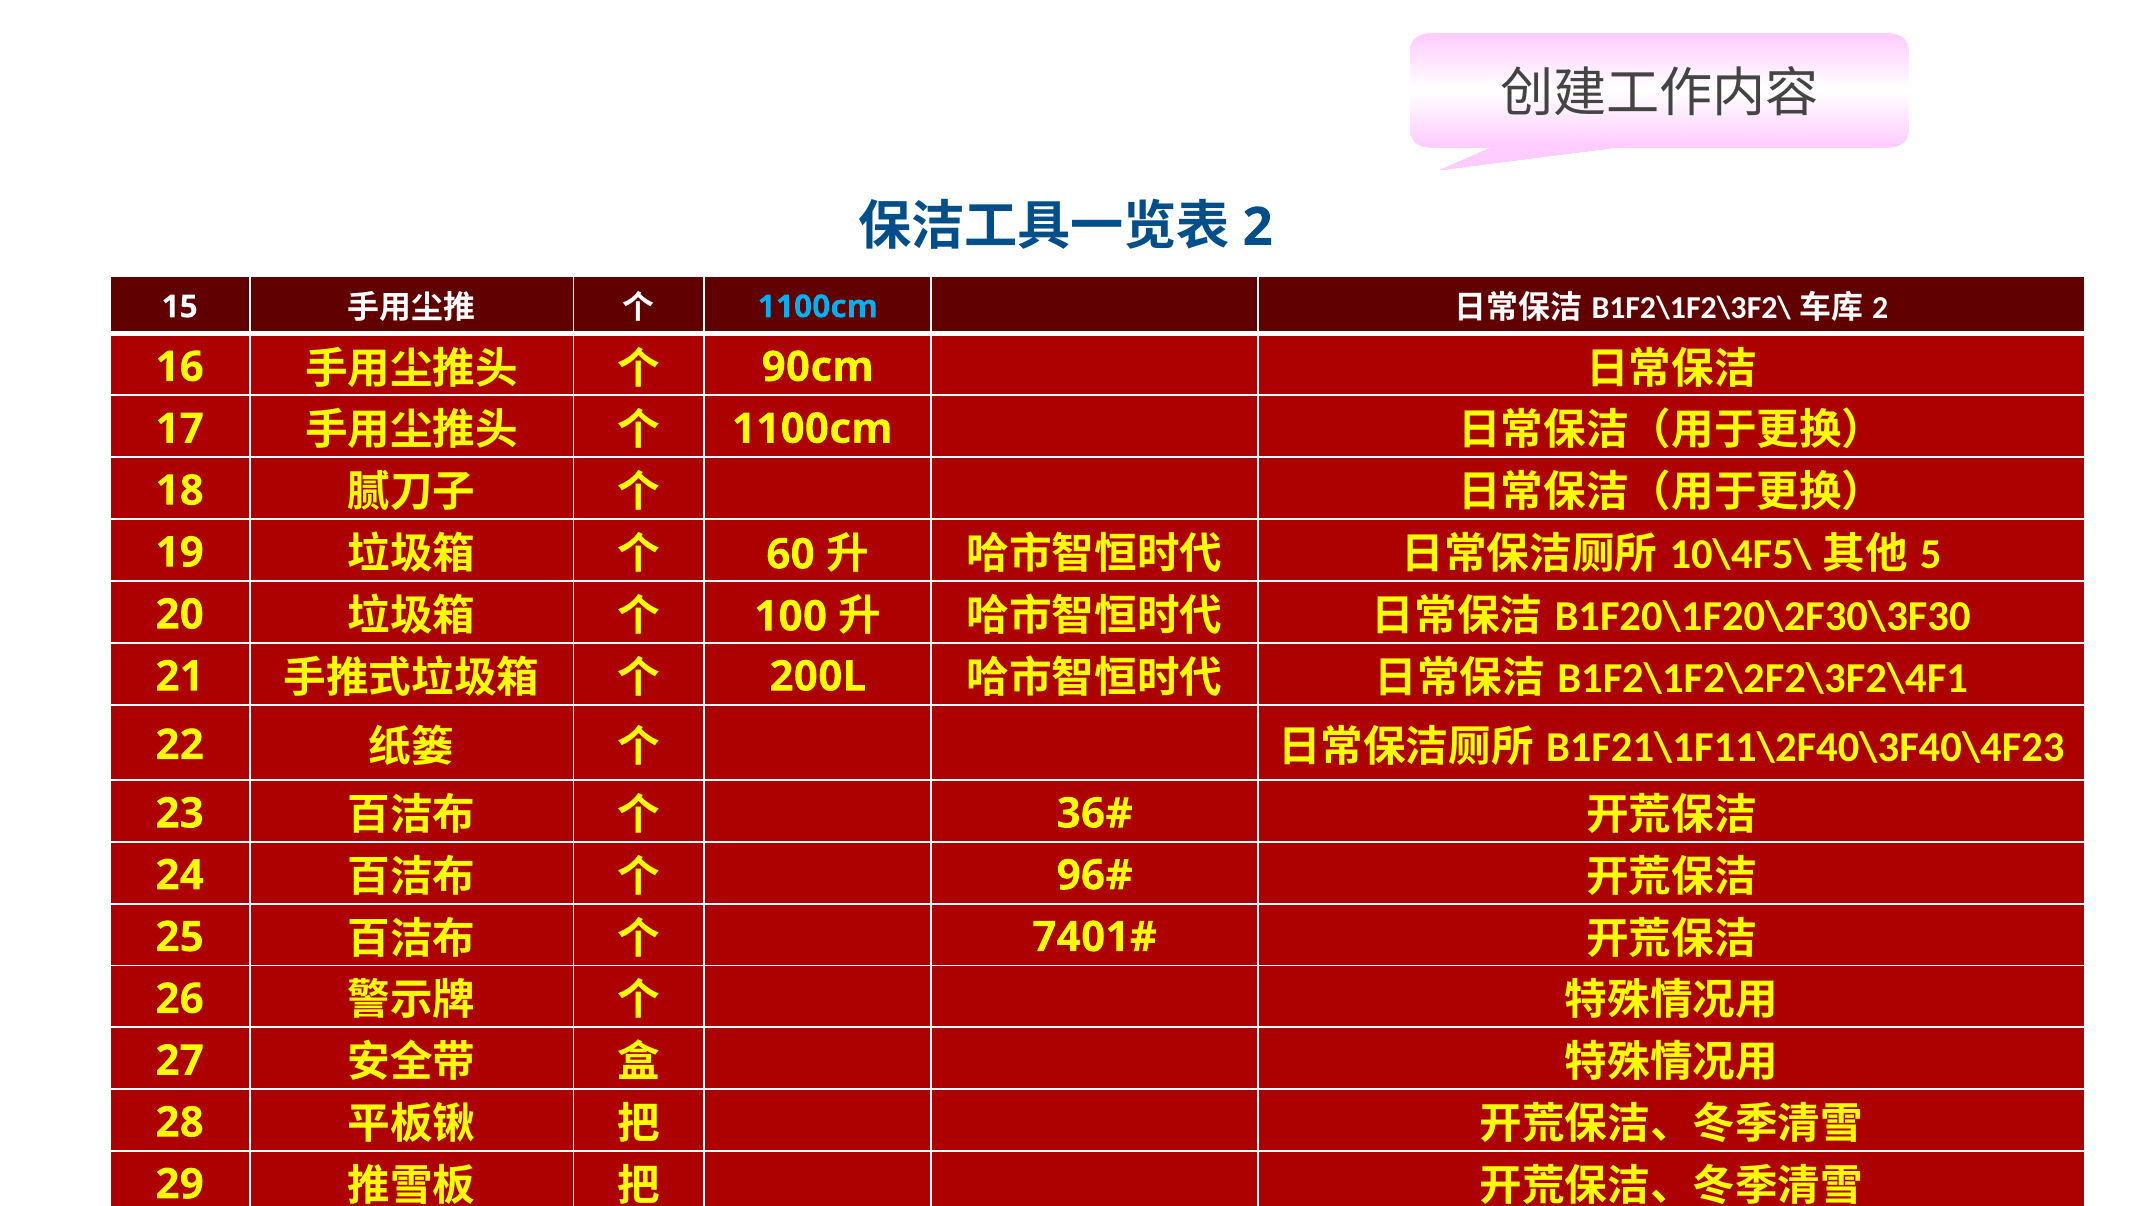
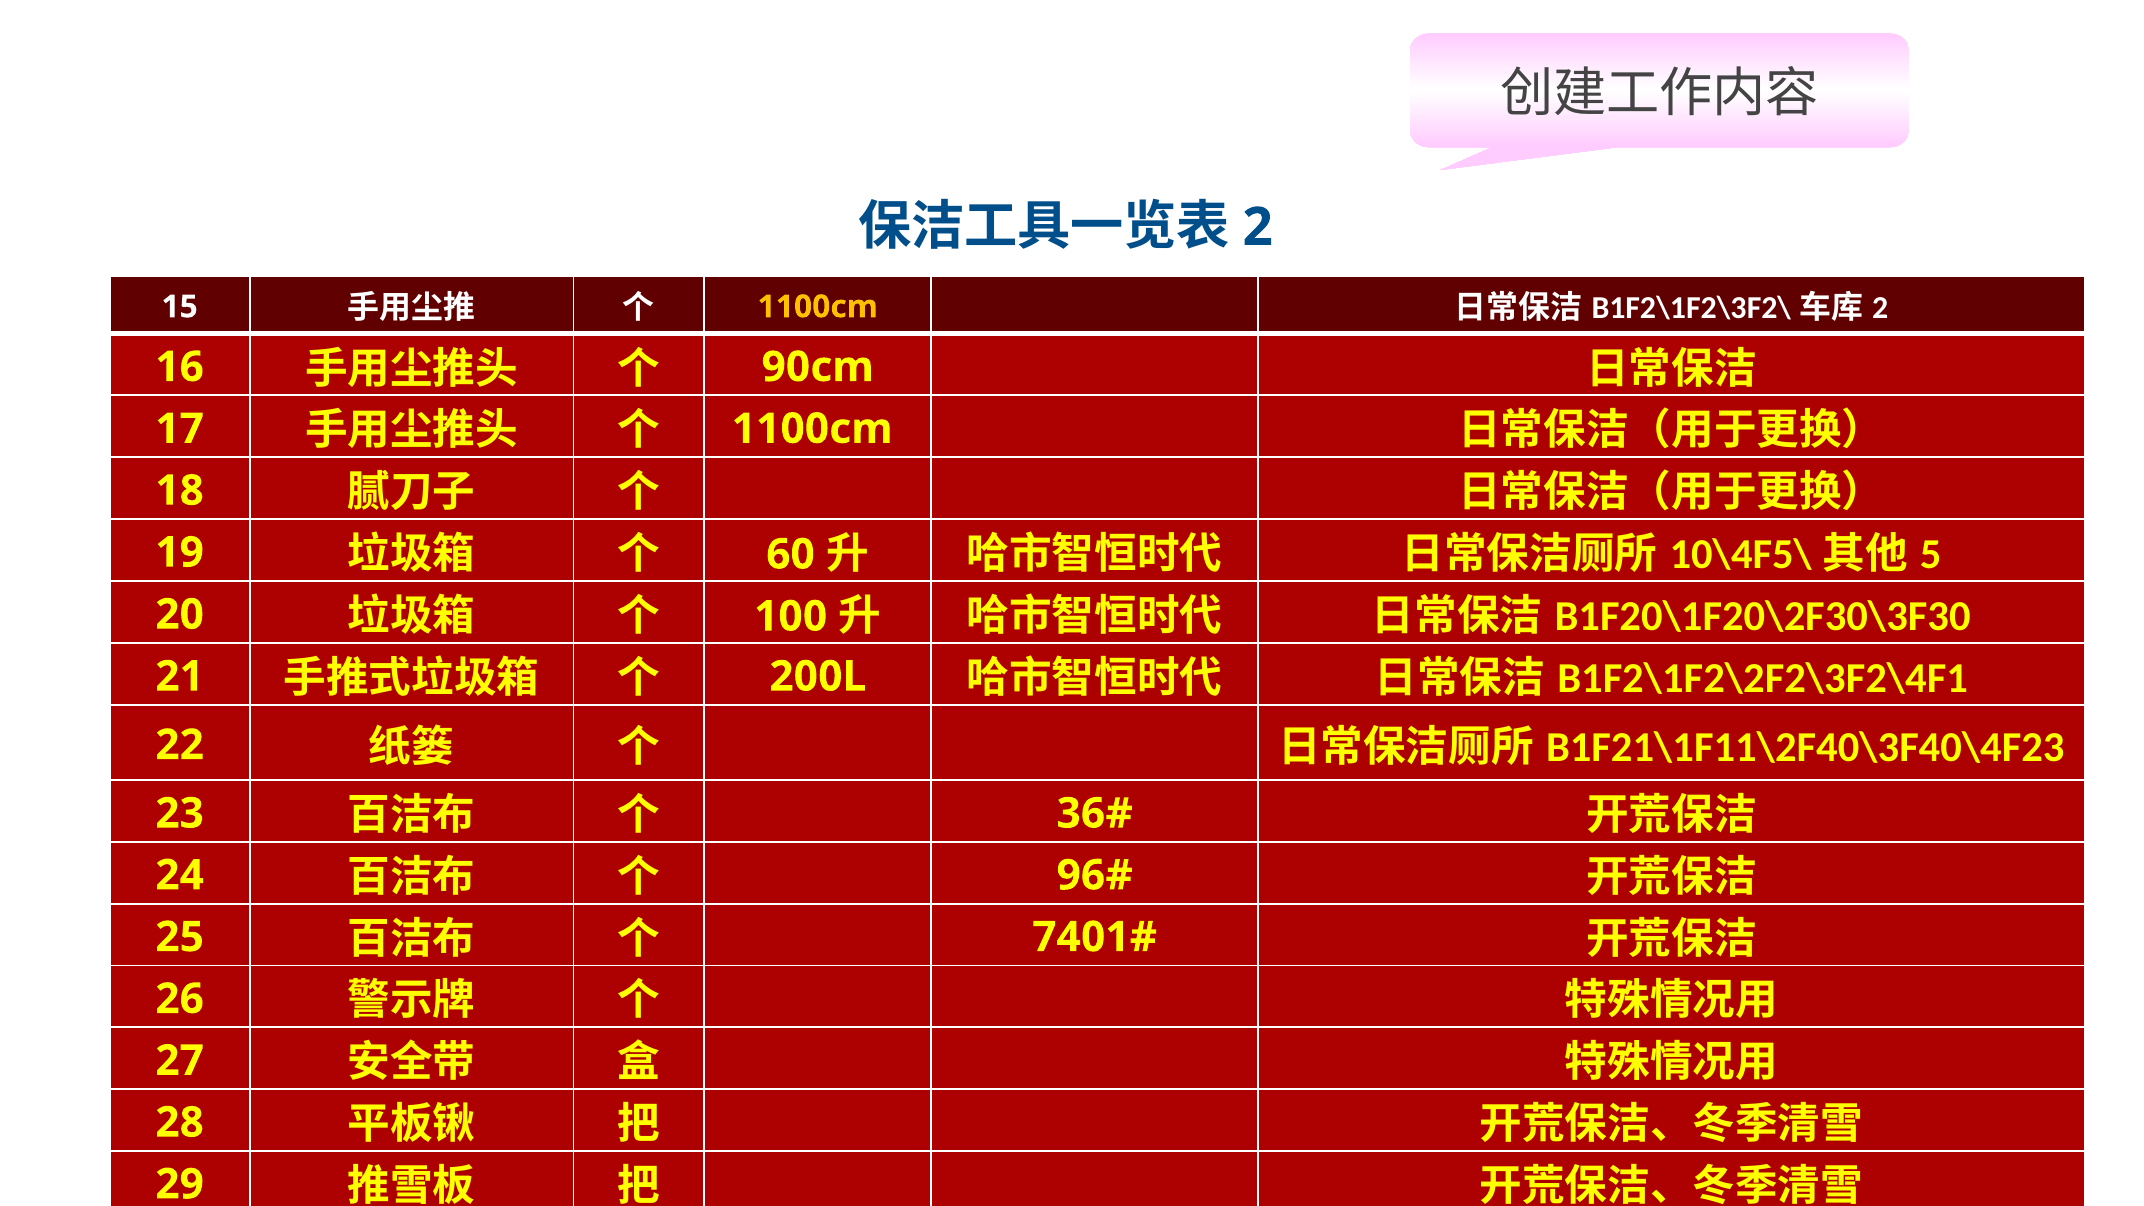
1100cm colour: light blue -> yellow (818, 307)
